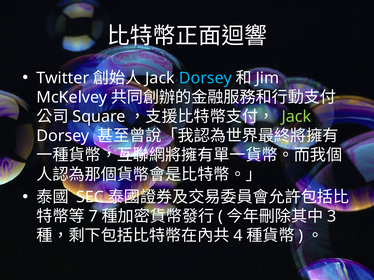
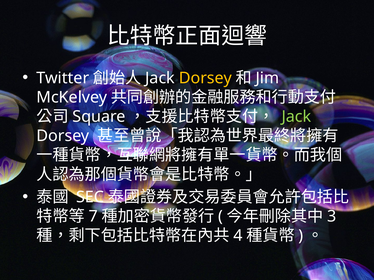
Dorsey colour: light blue -> yellow (205, 78)
